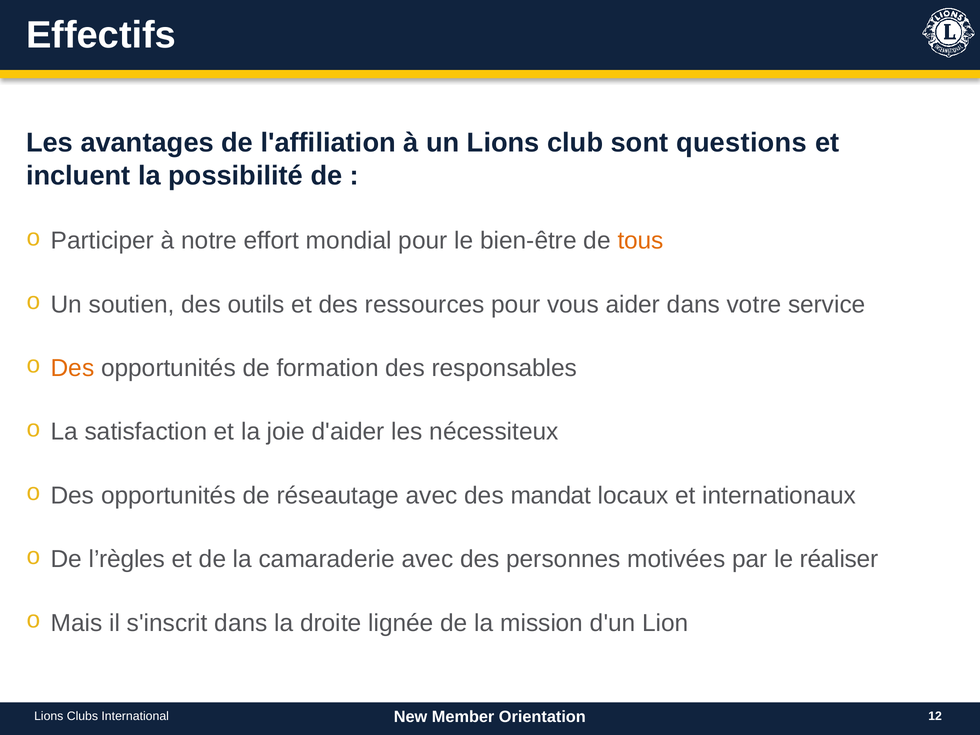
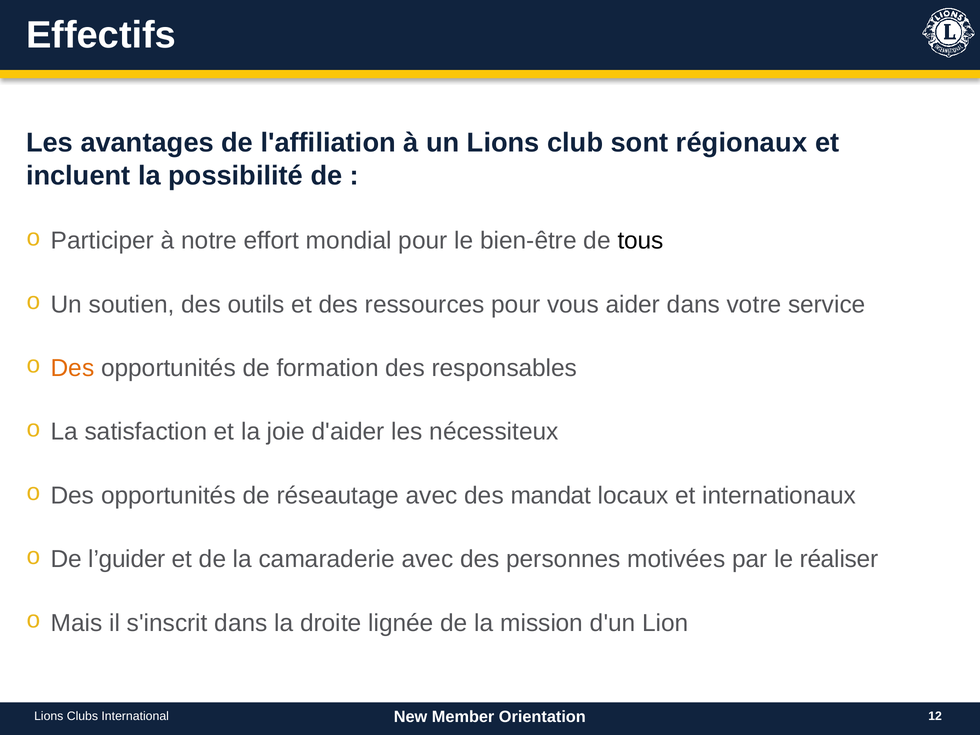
questions: questions -> régionaux (742, 143)
tous colour: orange -> black (641, 241)
l’règles: l’règles -> l’guider (127, 559)
